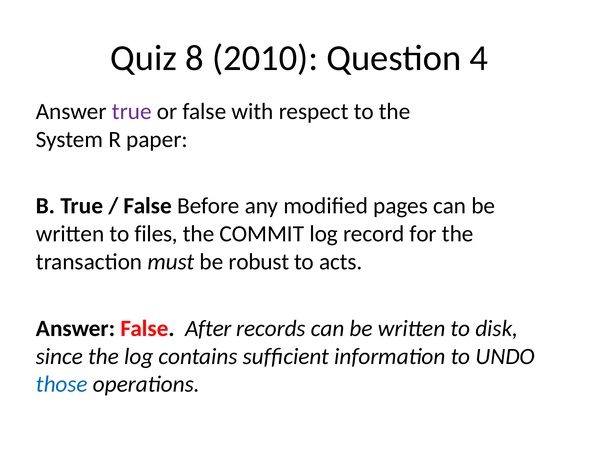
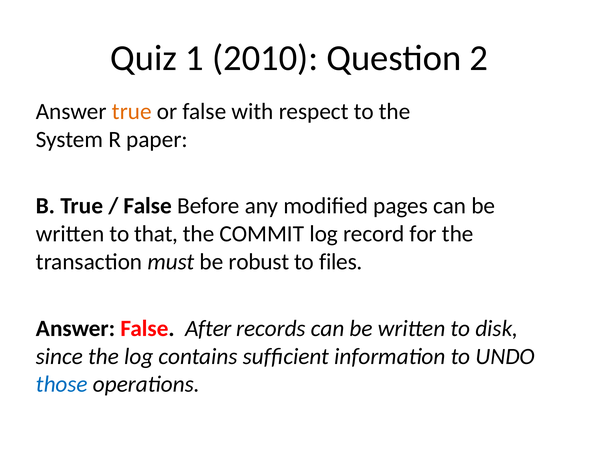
8: 8 -> 1 (194, 58)
4: 4 -> 2 (479, 58)
true colour: purple -> orange (132, 111)
files: files -> that (156, 234)
acts: acts -> files (341, 262)
